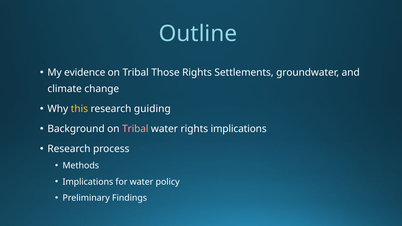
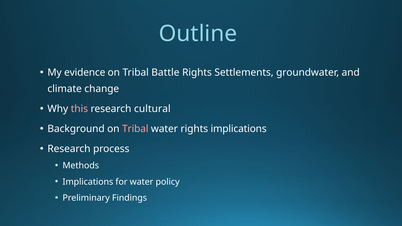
Those: Those -> Battle (165, 73)
this colour: yellow -> pink (79, 109)
guiding: guiding -> cultural (152, 109)
